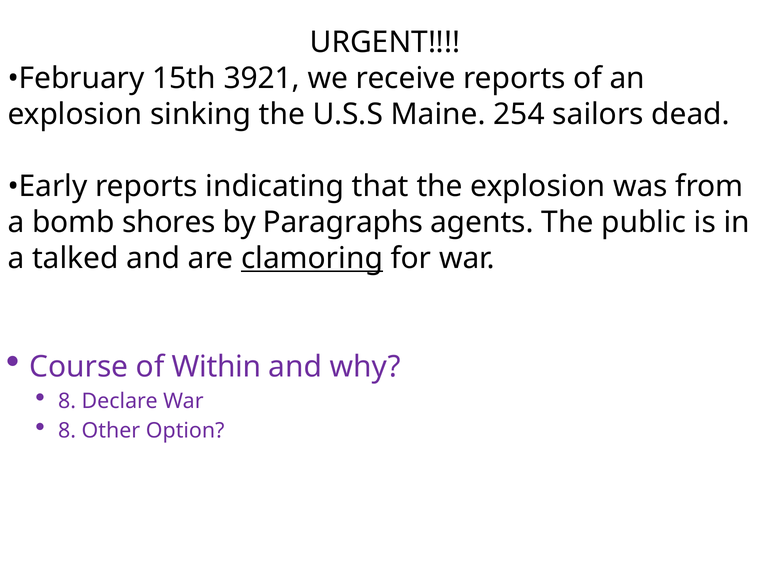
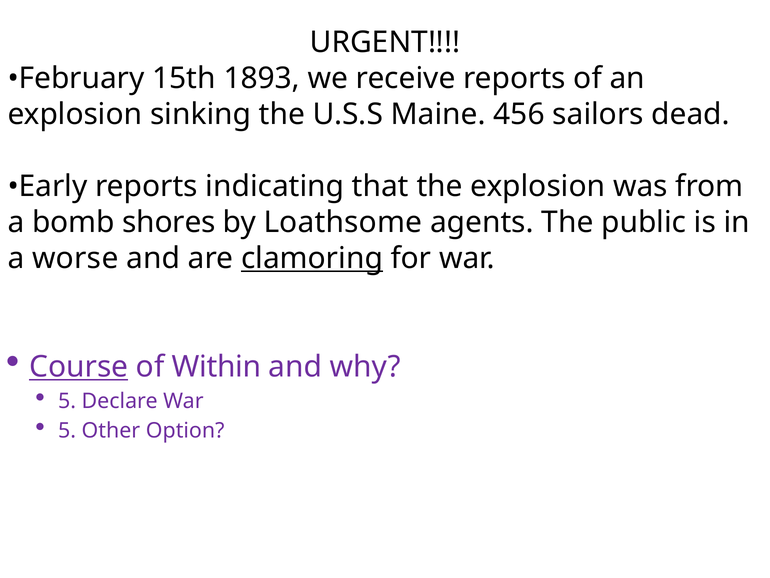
3921: 3921 -> 1893 (262, 78)
254: 254 -> 456 (519, 114)
Paragraphs: Paragraphs -> Loathsome (343, 222)
talked: talked -> worse (75, 258)
Course underline: none -> present (79, 367)
8: 8 -> 5 (67, 401)
8: 8 -> 5 (67, 430)
